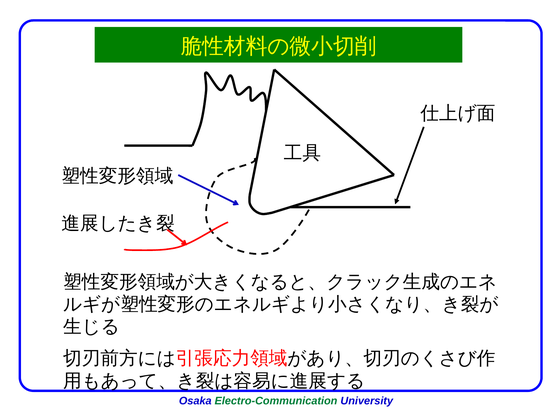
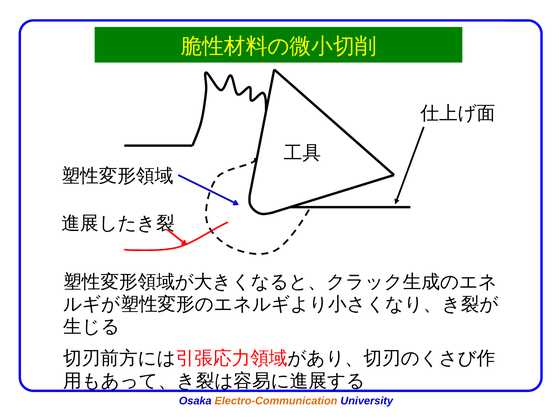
Electro-Communication colour: green -> orange (276, 400)
